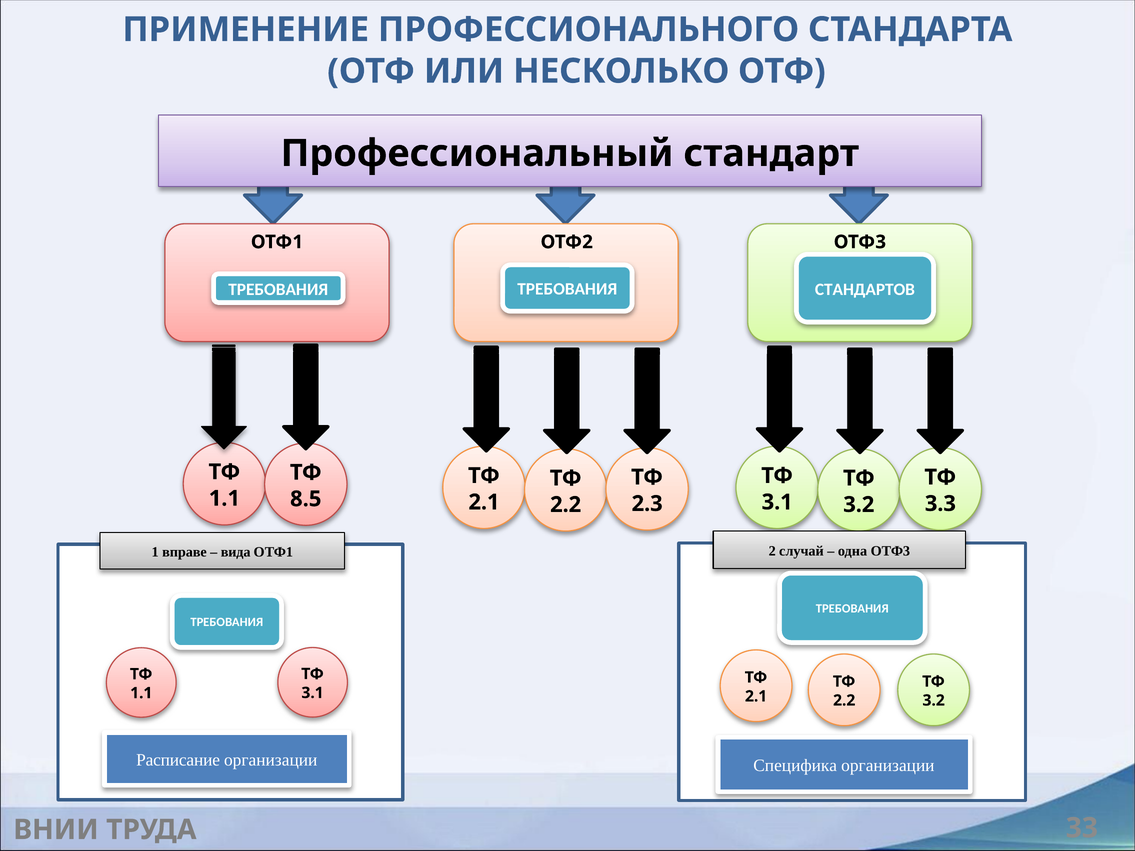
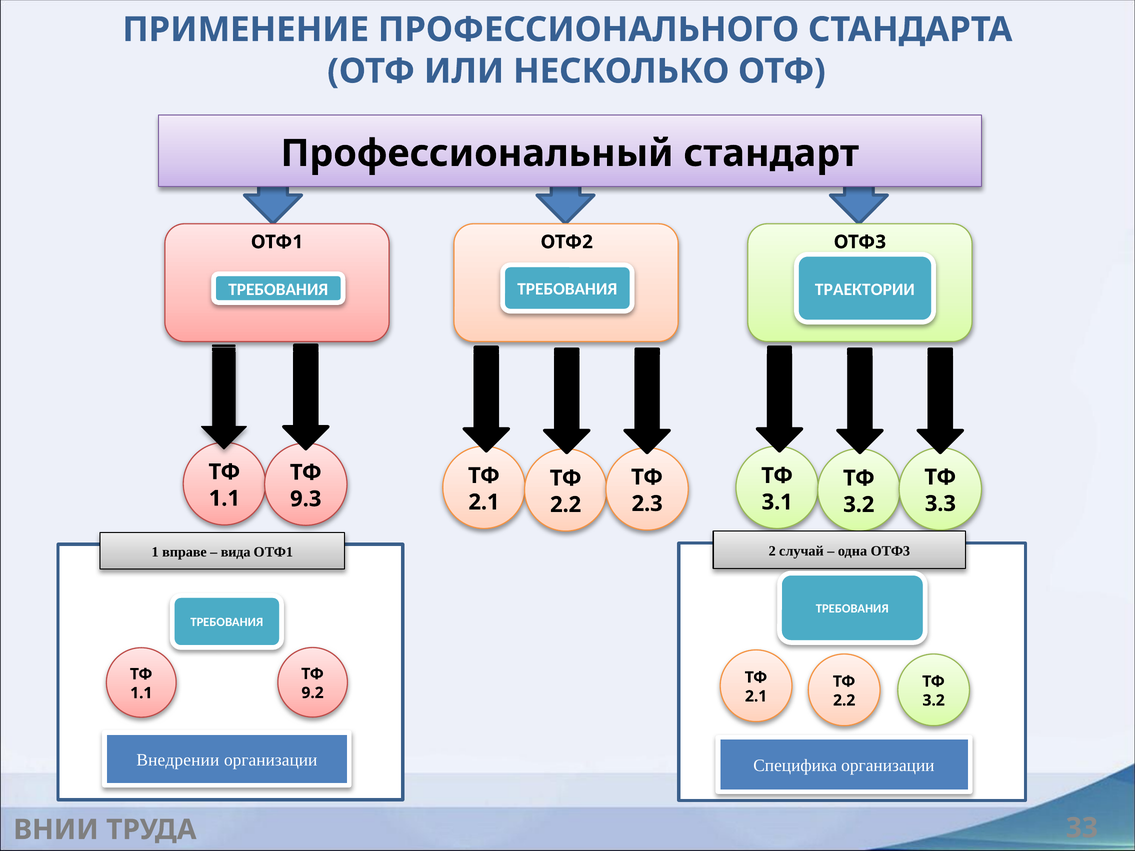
СТАНДАРТОВ: СТАНДАРТОВ -> ТРАЕКТОРИИ (865, 289)
8.5: 8.5 -> 9.3 (306, 499)
3.1: 3.1 -> 9.2 (313, 693)
Расписание: Расписание -> Внедрении (178, 760)
